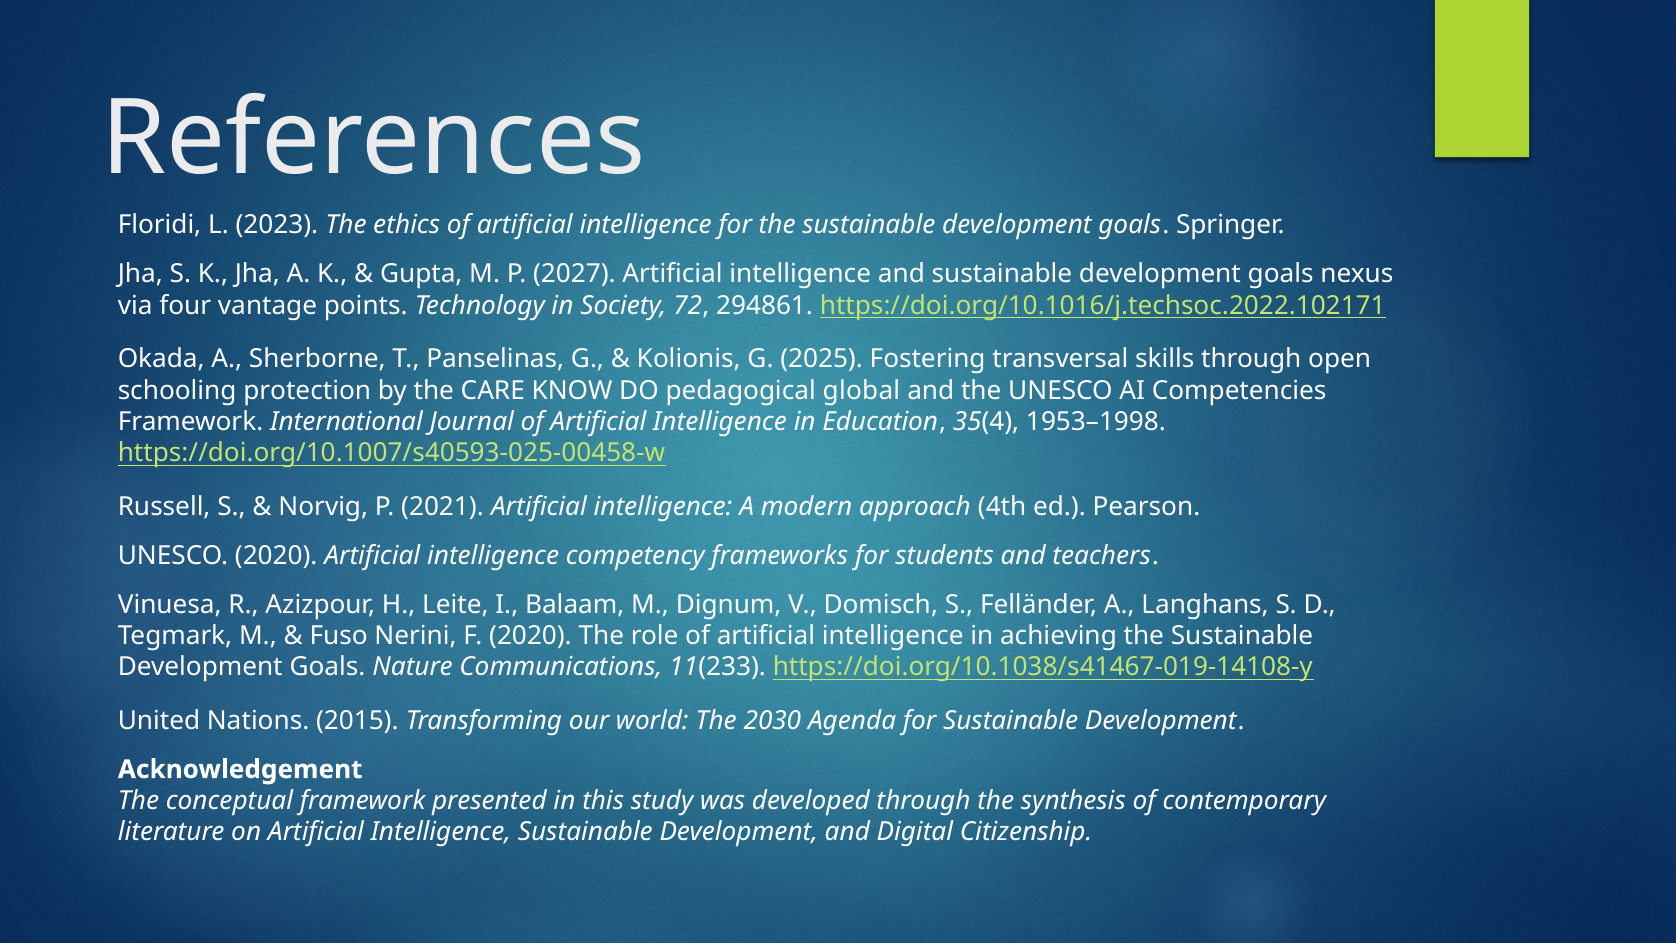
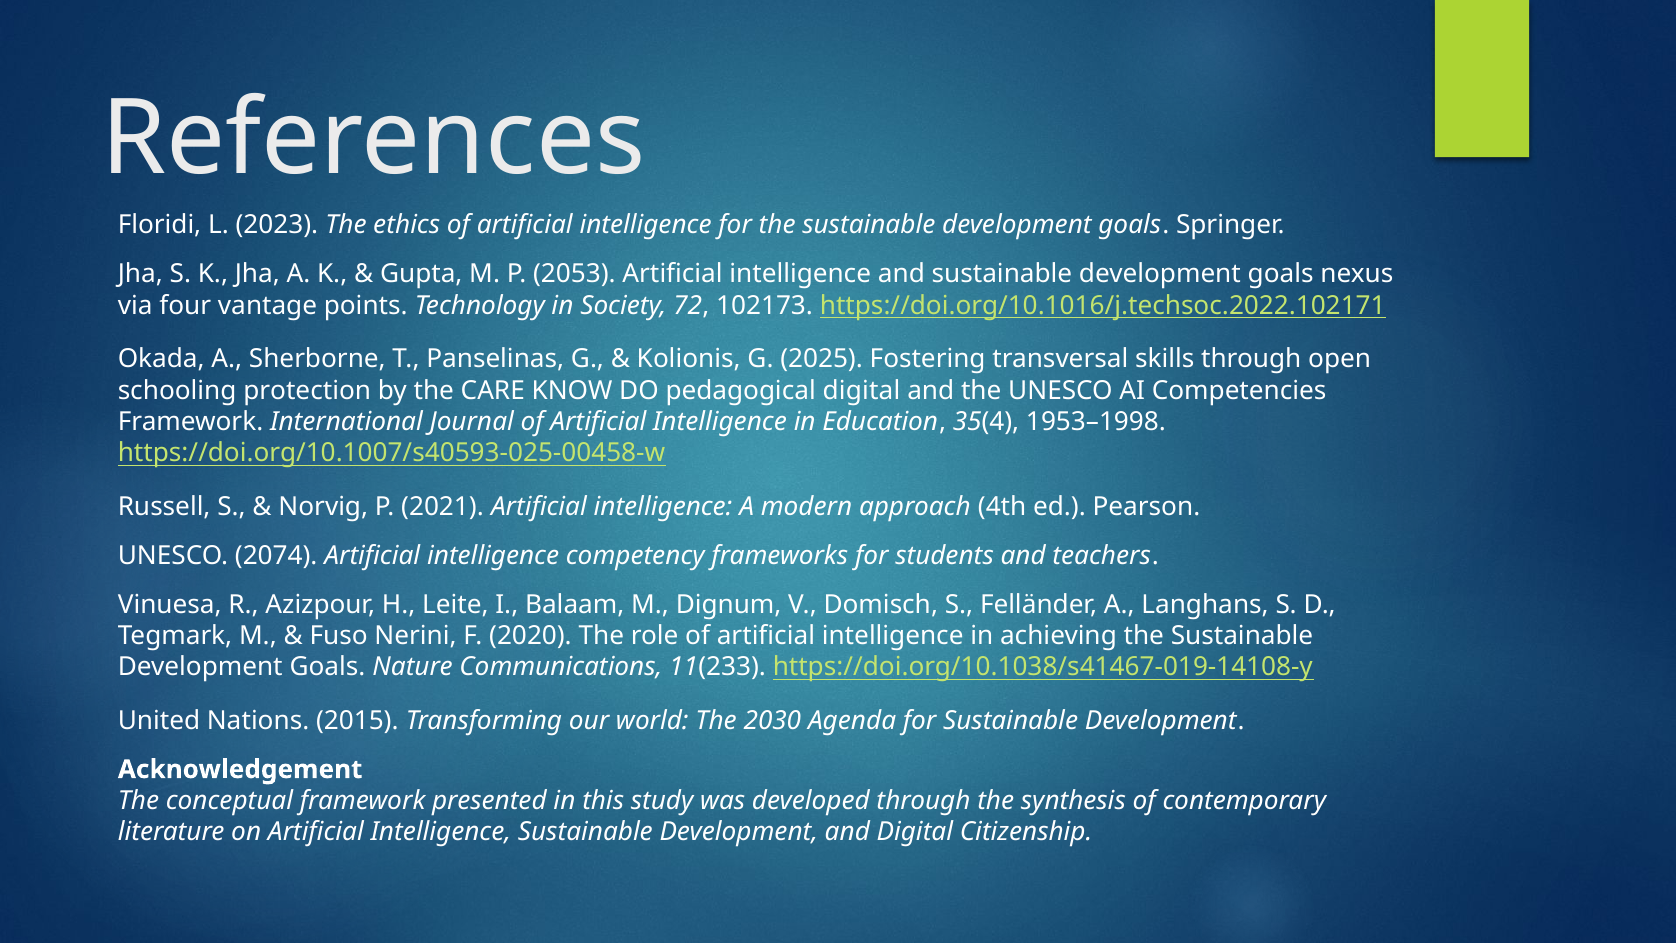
2027: 2027 -> 2053 (574, 274)
294861: 294861 -> 102173 (765, 306)
pedagogical global: global -> digital (862, 390)
UNESCO 2020: 2020 -> 2074 (276, 555)
